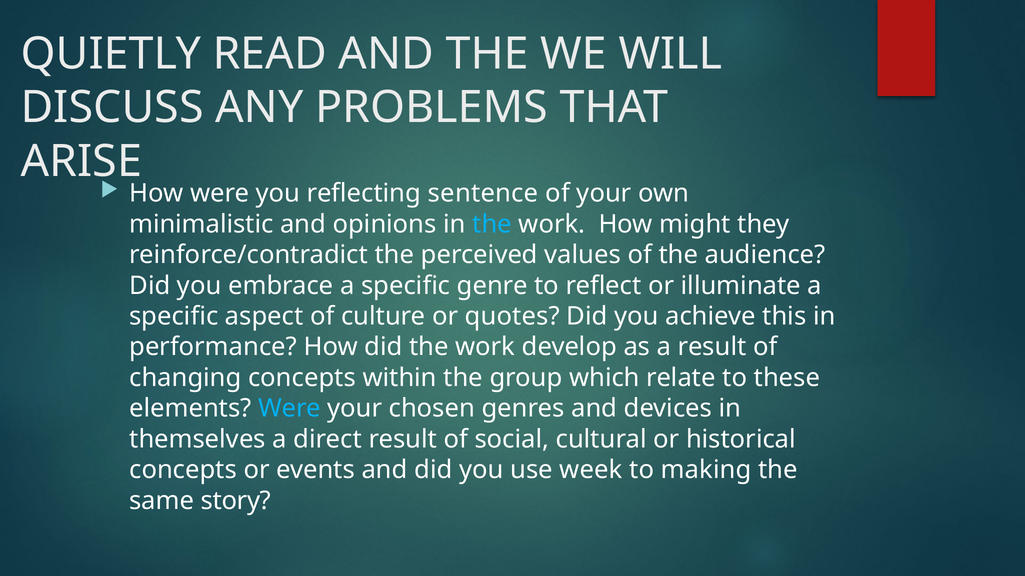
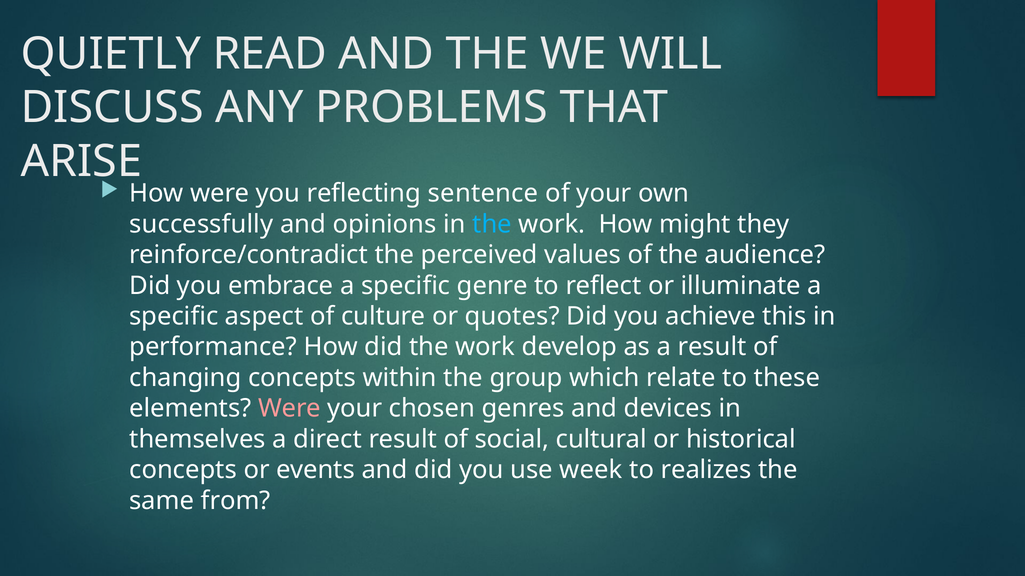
minimalistic: minimalistic -> successfully (201, 224)
Were colour: light blue -> pink (290, 409)
making: making -> realizes (706, 470)
story: story -> from (236, 501)
